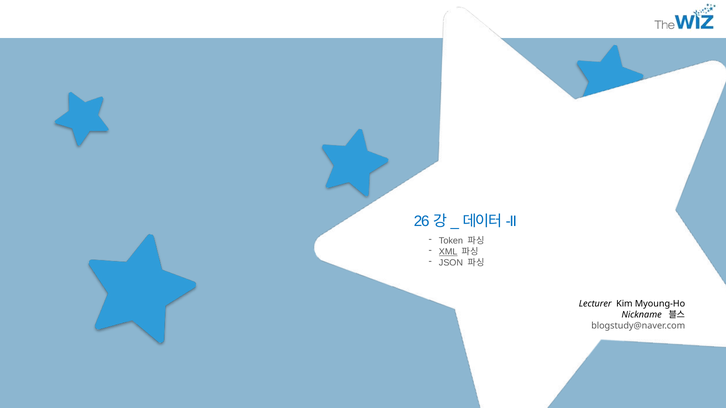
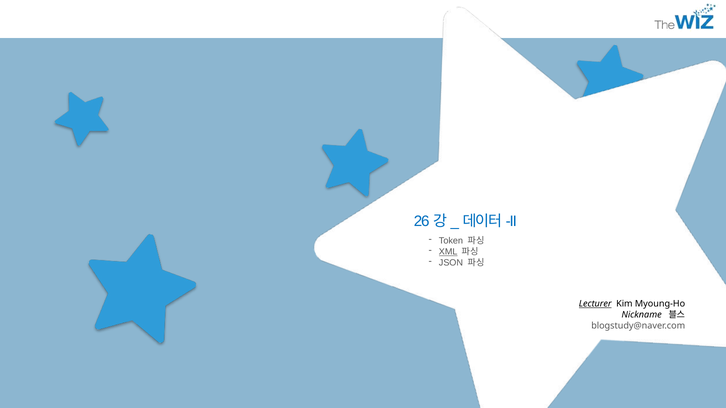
Lecturer underline: none -> present (595, 304)
